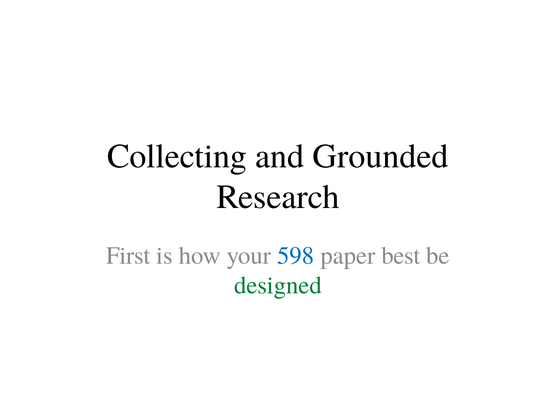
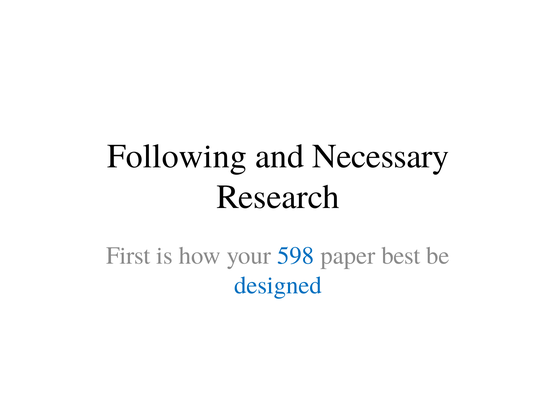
Collecting: Collecting -> Following (177, 156)
Grounded: Grounded -> Necessary (381, 156)
designed colour: green -> blue (278, 285)
